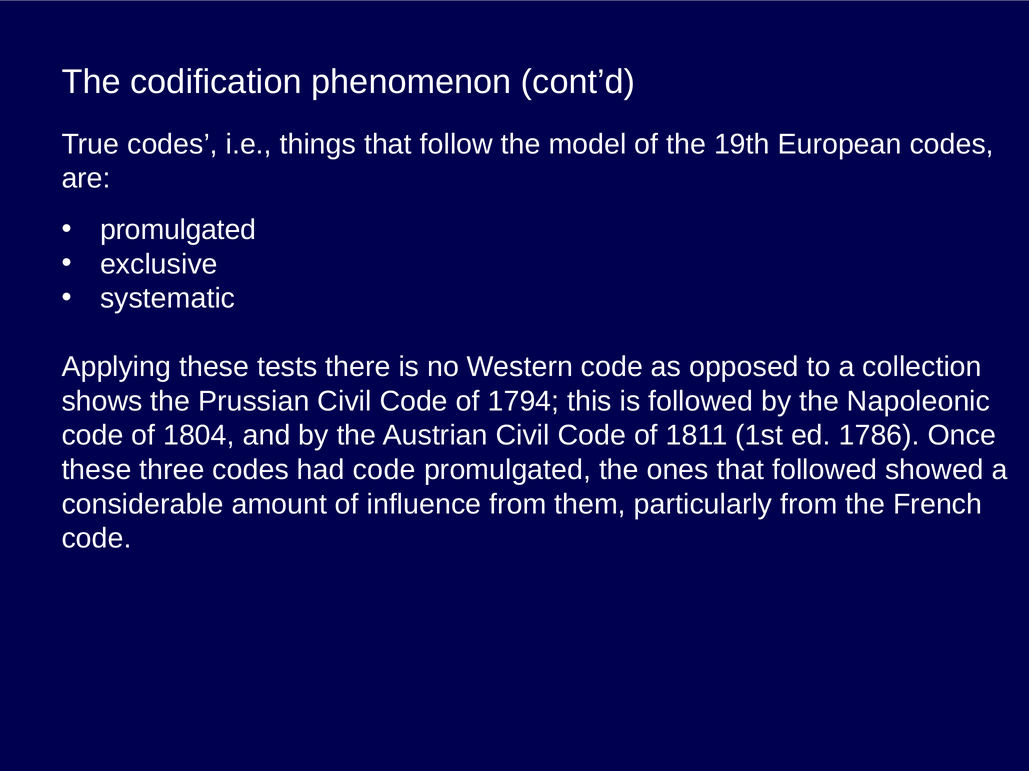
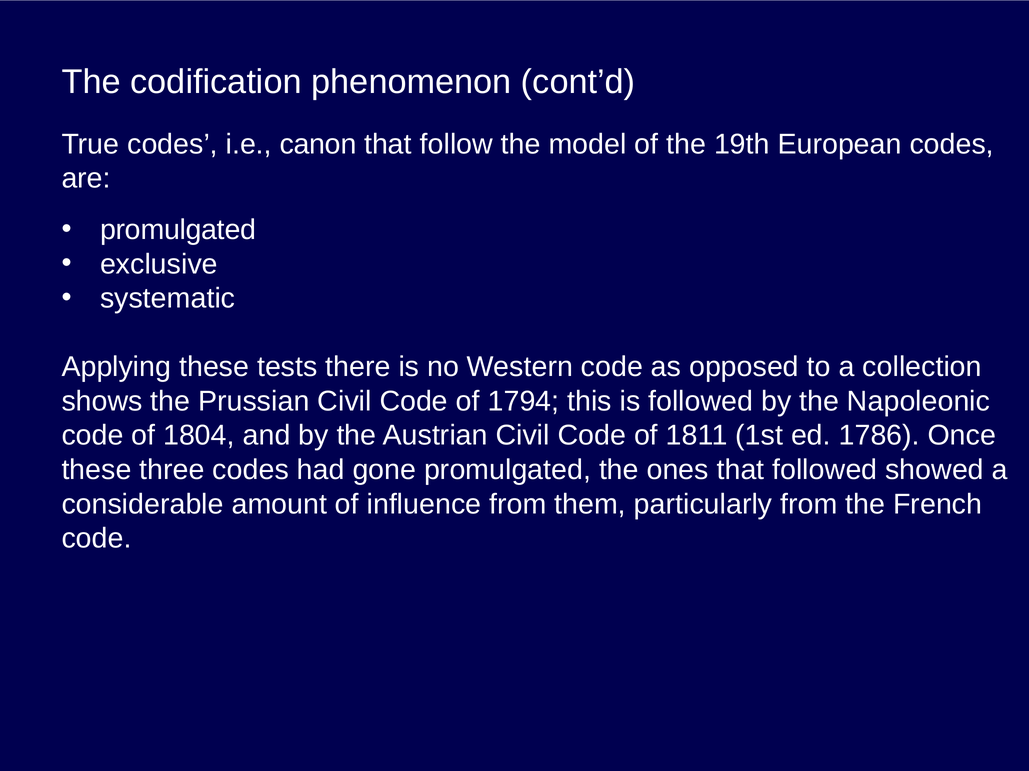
things: things -> canon (318, 144)
had code: code -> gone (384, 470)
